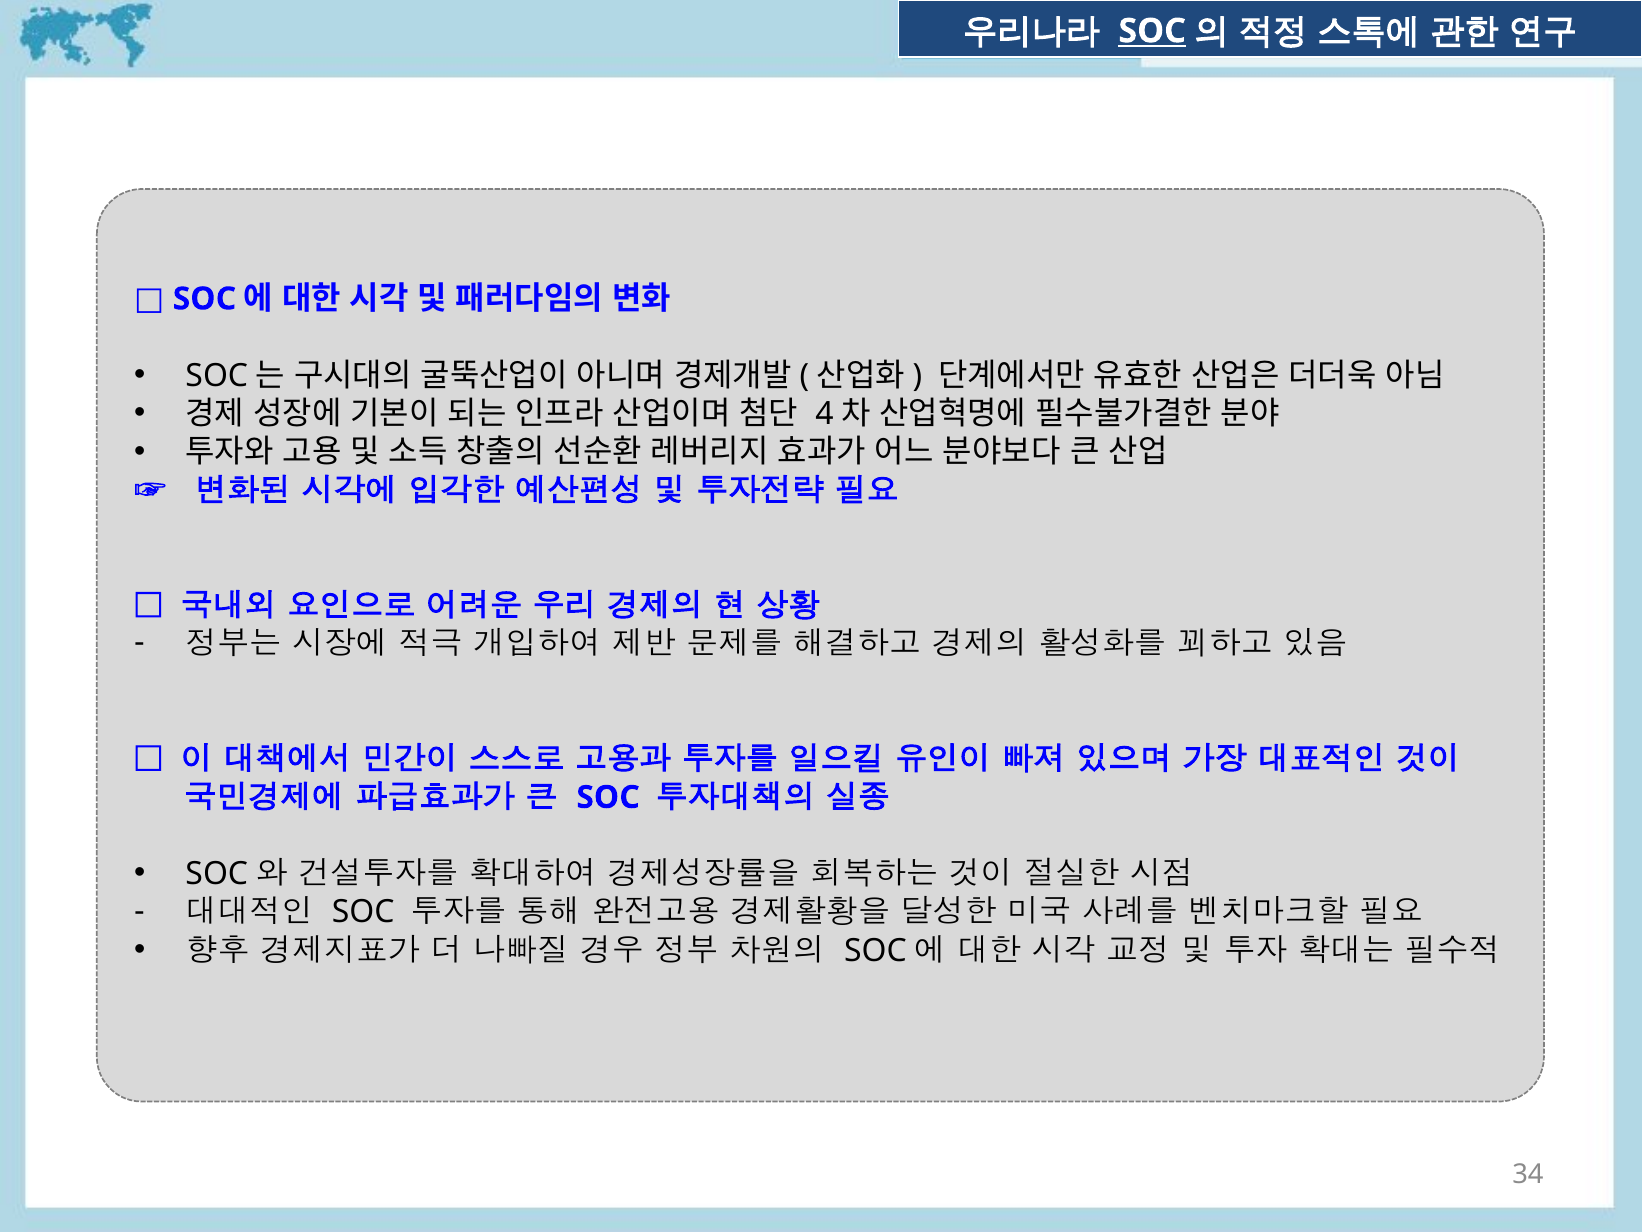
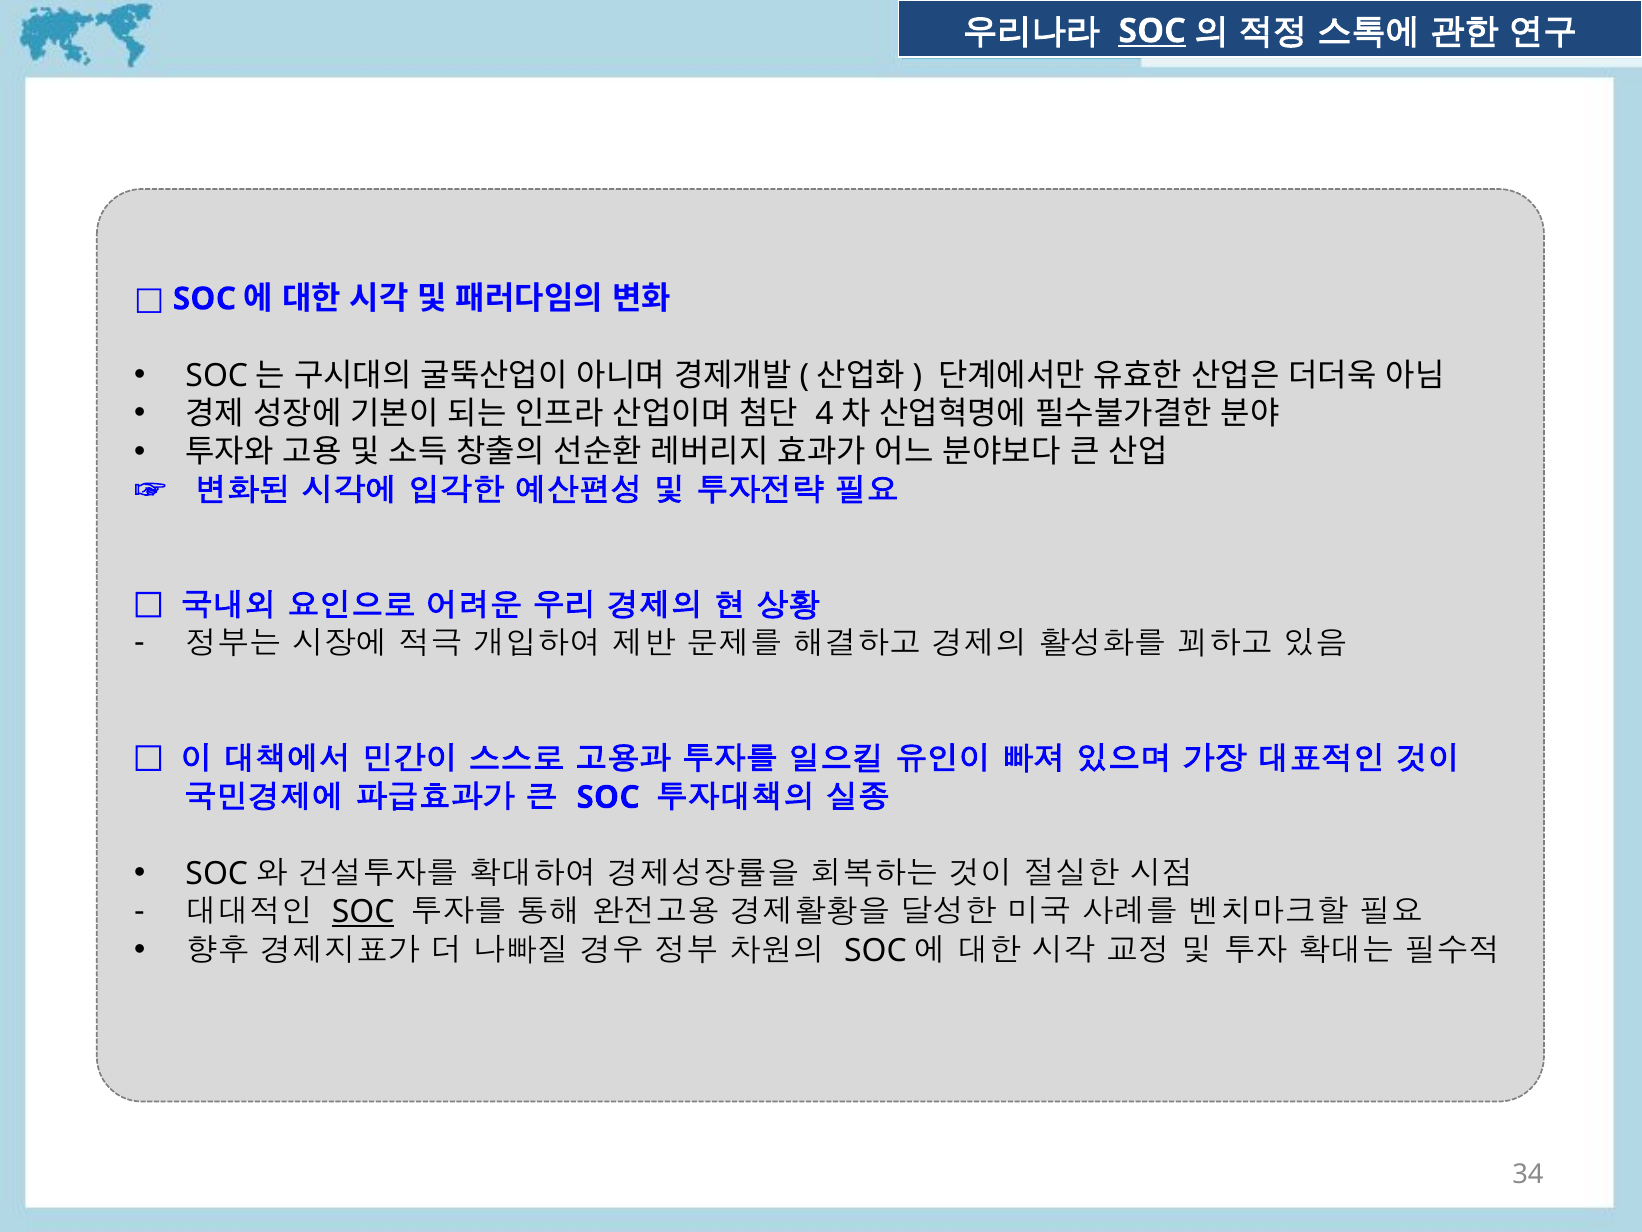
SOC underline: none -> present (363, 912)
